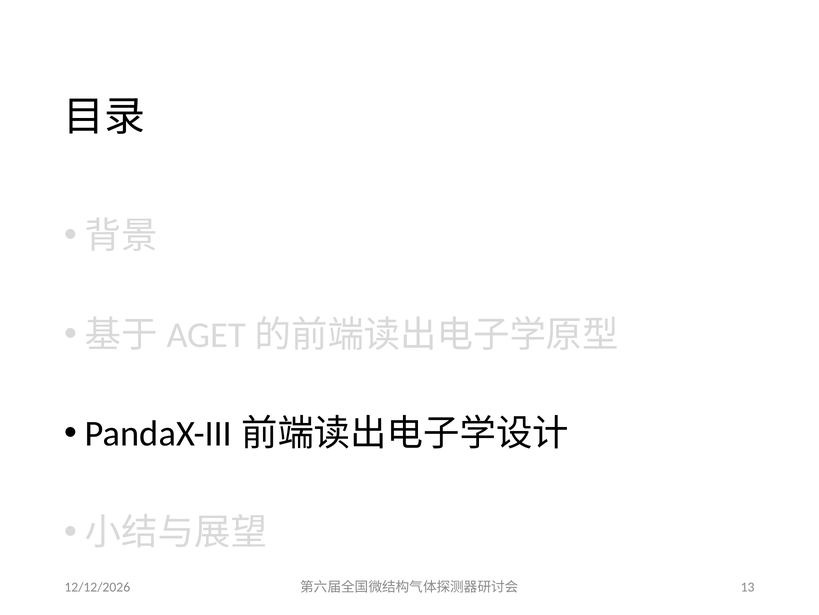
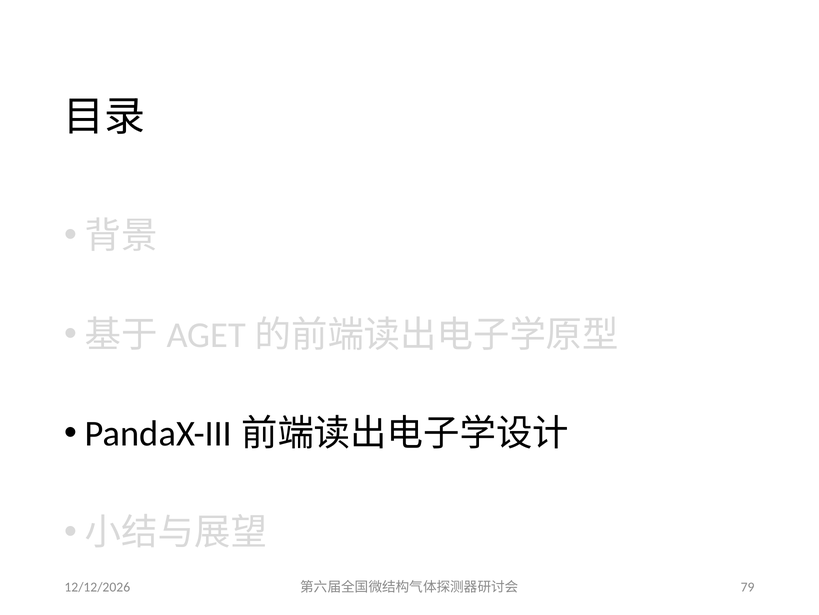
13: 13 -> 79 (748, 586)
